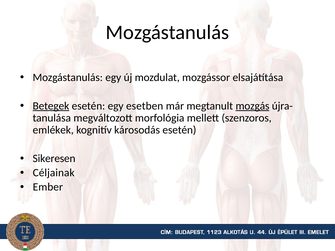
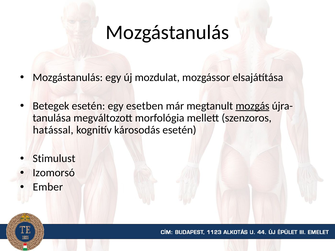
Betegek underline: present -> none (51, 106)
emlékek: emlékek -> hatással (53, 130)
Sikeresen: Sikeresen -> Stimulust (54, 159)
Céljainak: Céljainak -> Izomorsó (54, 173)
